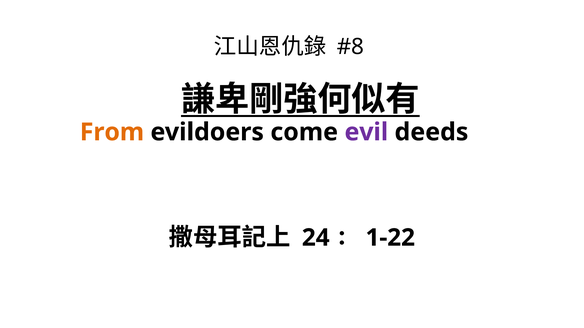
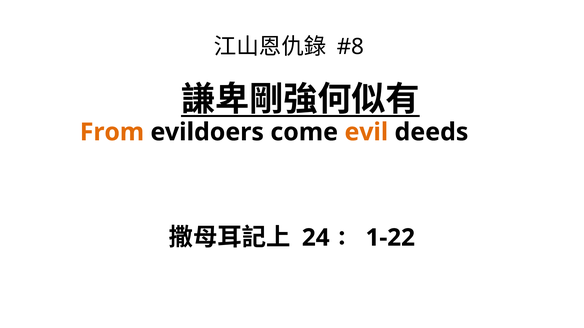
evil colour: purple -> orange (366, 132)
